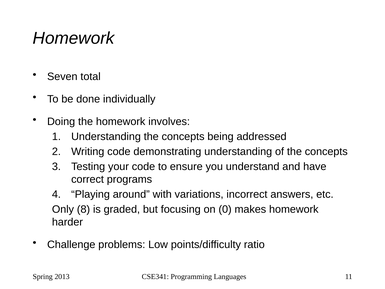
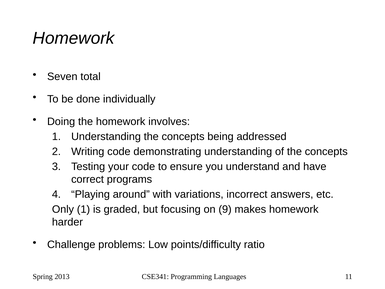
Only 8: 8 -> 1 (83, 209)
0: 0 -> 9 (225, 209)
